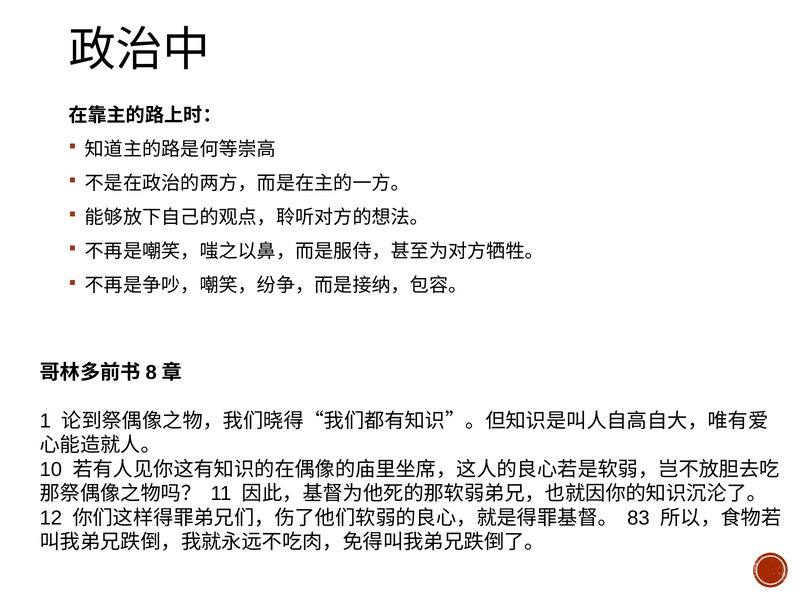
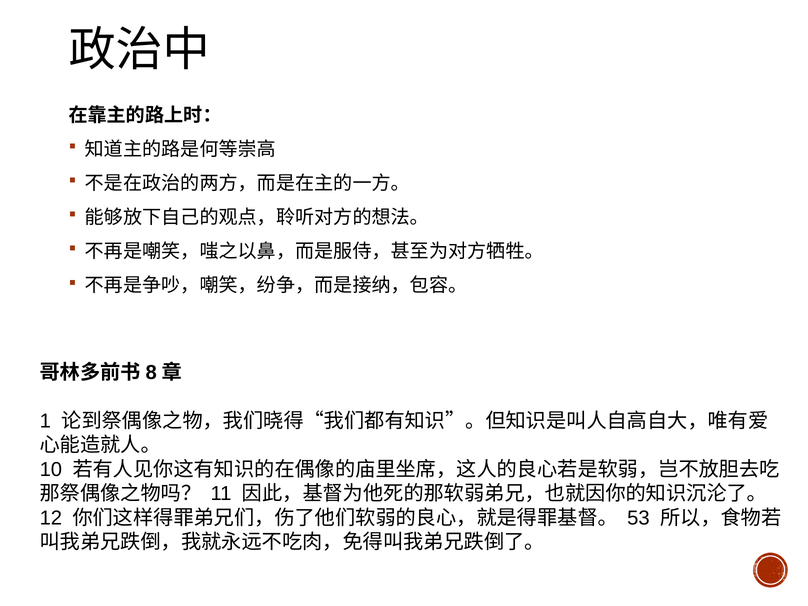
83: 83 -> 53 (638, 518)
